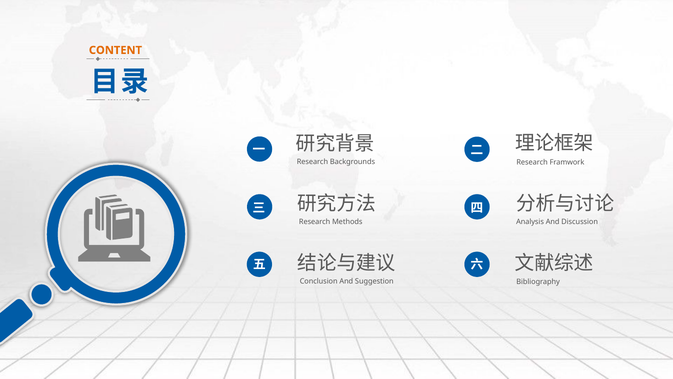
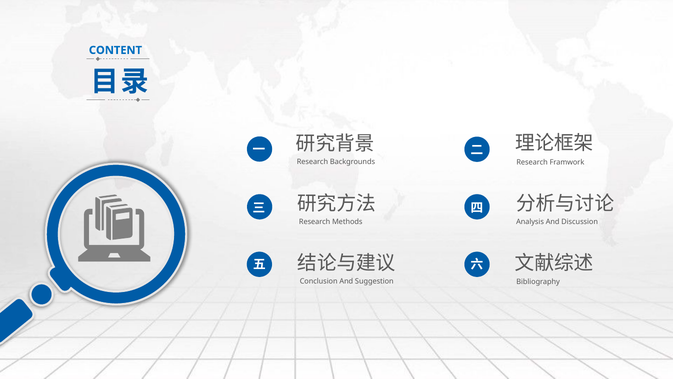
CONTENT colour: orange -> blue (115, 50)
